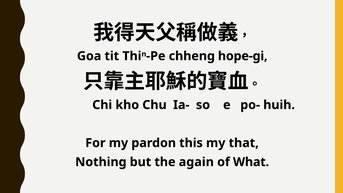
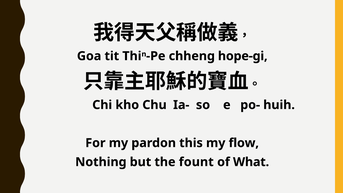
that: that -> flow (244, 143)
again: again -> fount (196, 162)
